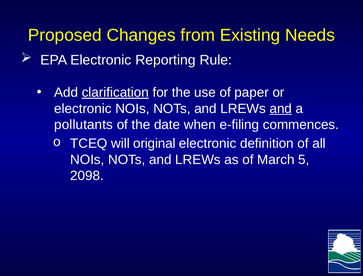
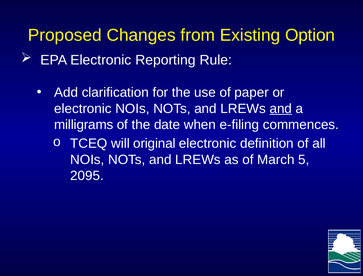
Needs: Needs -> Option (310, 35)
clarification underline: present -> none (115, 93)
pollutants: pollutants -> milligrams (84, 125)
2098: 2098 -> 2095 (87, 176)
